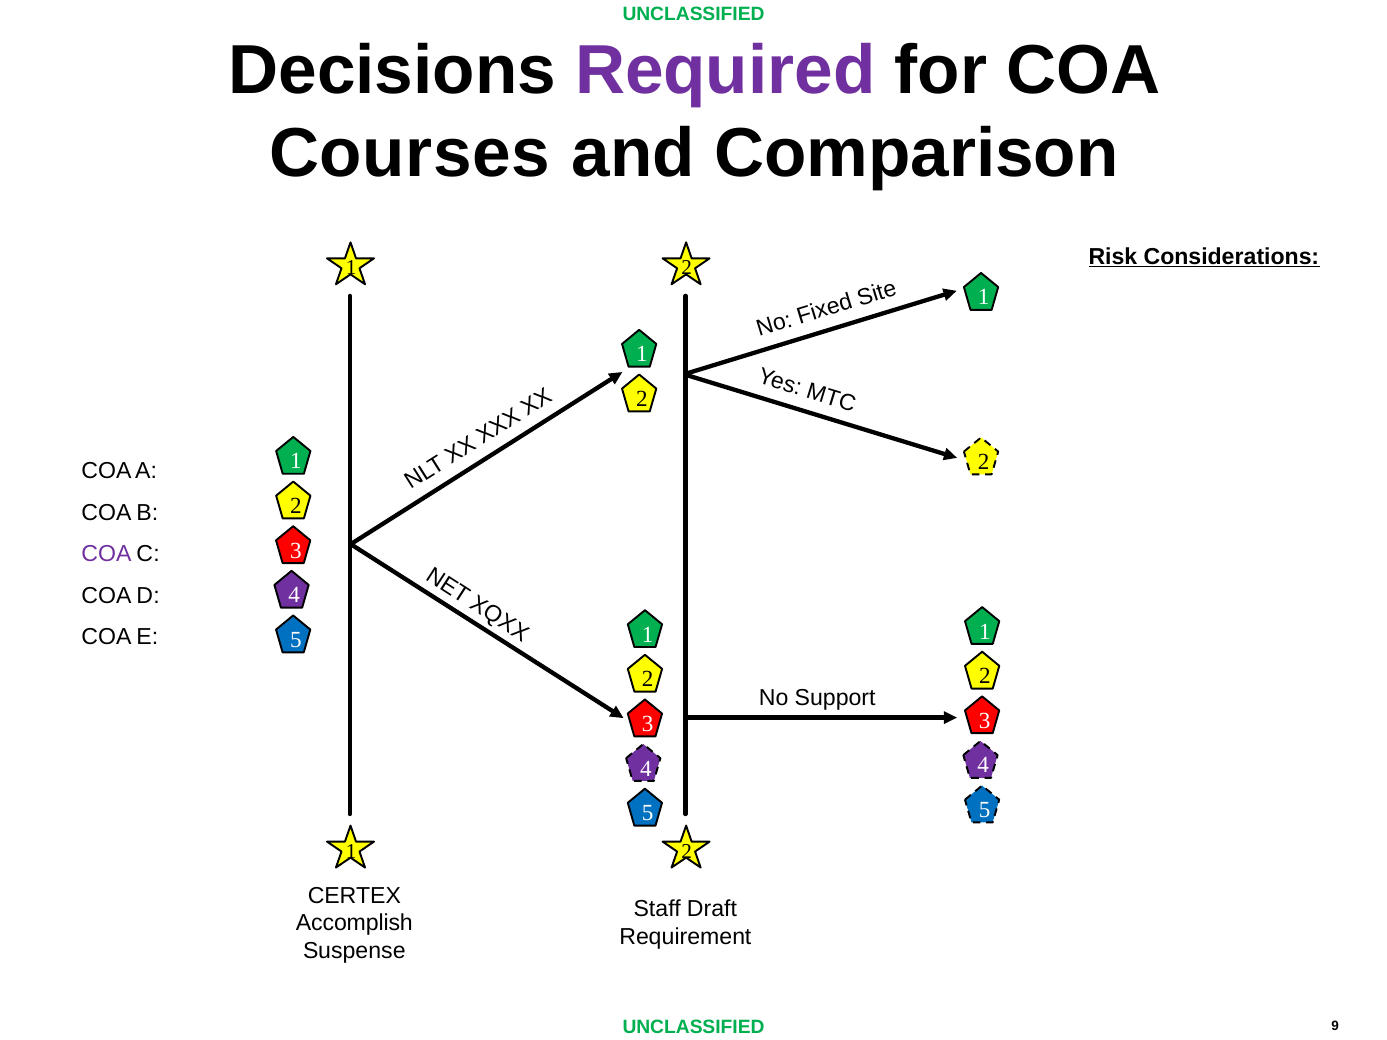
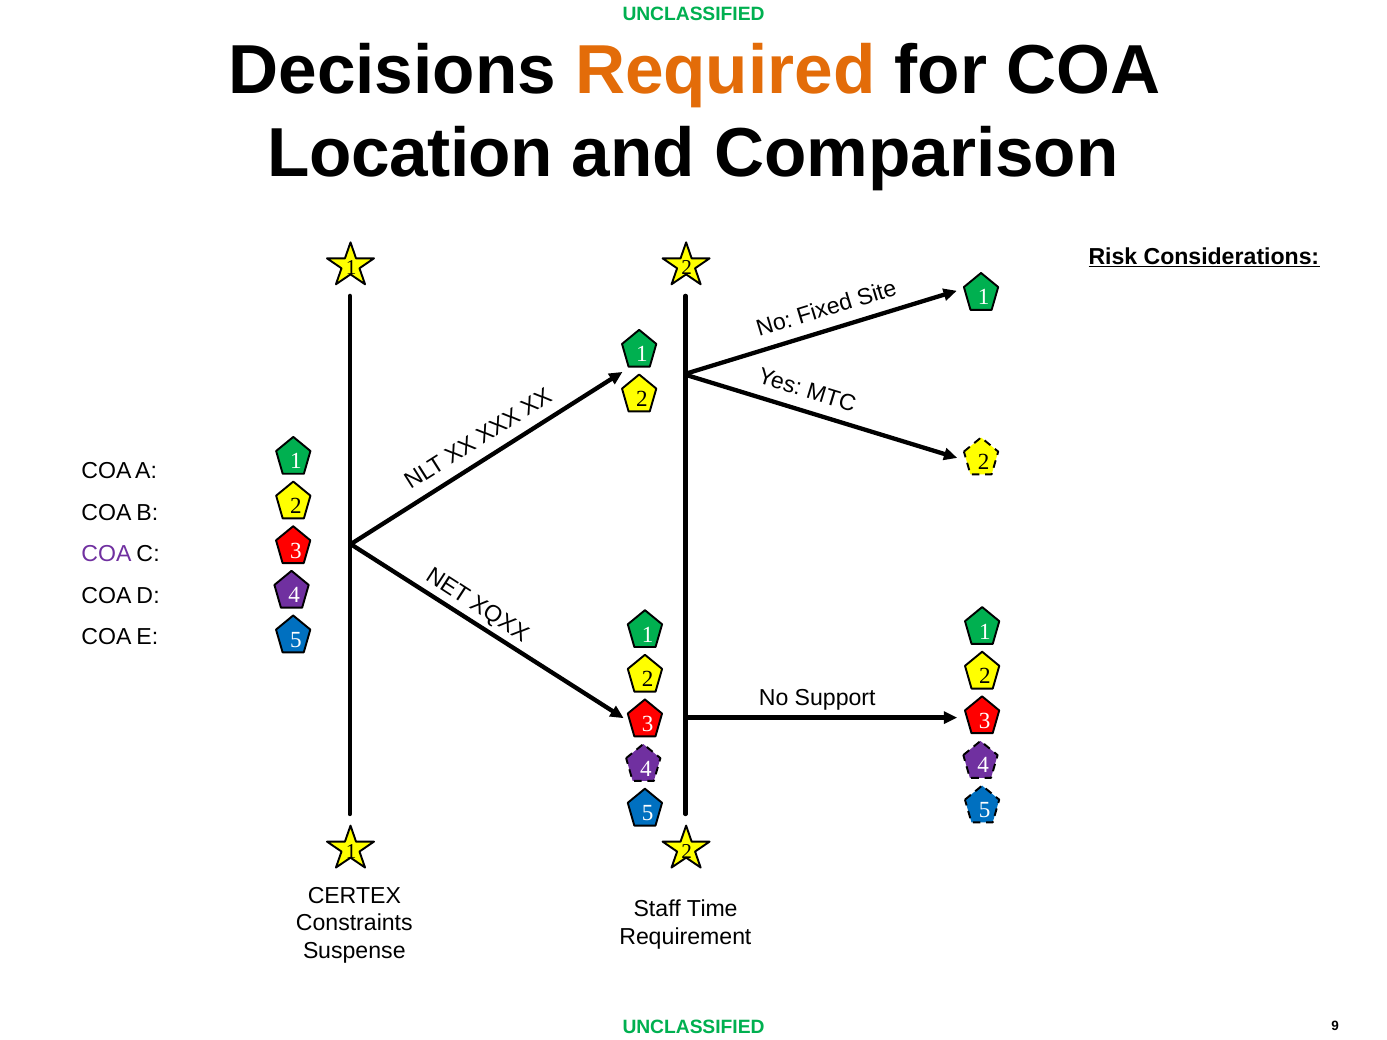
Required colour: purple -> orange (725, 71)
Courses: Courses -> Location (410, 154)
Draft: Draft -> Time (712, 910)
Accomplish: Accomplish -> Constraints (354, 923)
